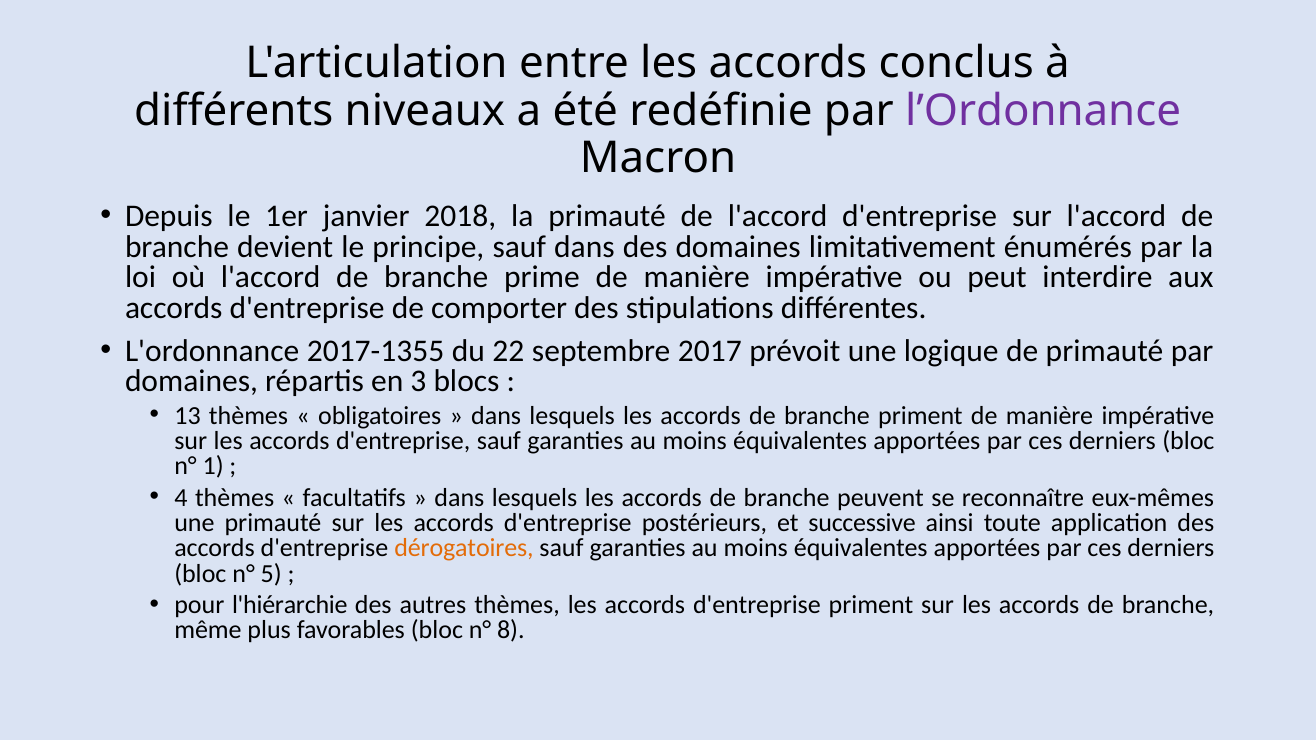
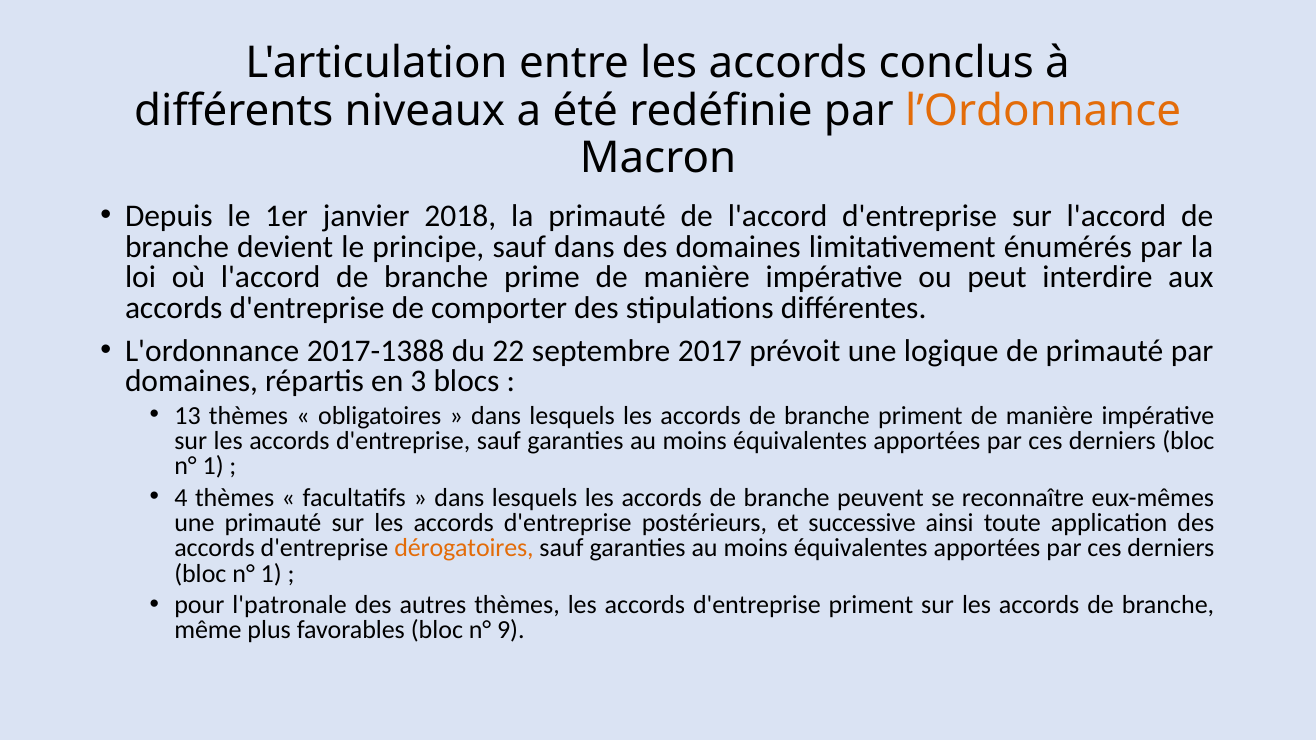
l’Ordonnance colour: purple -> orange (1043, 111)
2017-1355: 2017-1355 -> 2017-1388 (376, 351)
5: 5 -> 1 (271, 574)
l'hiérarchie: l'hiérarchie -> l'patronale (290, 605)
8: 8 -> 9 (511, 630)
